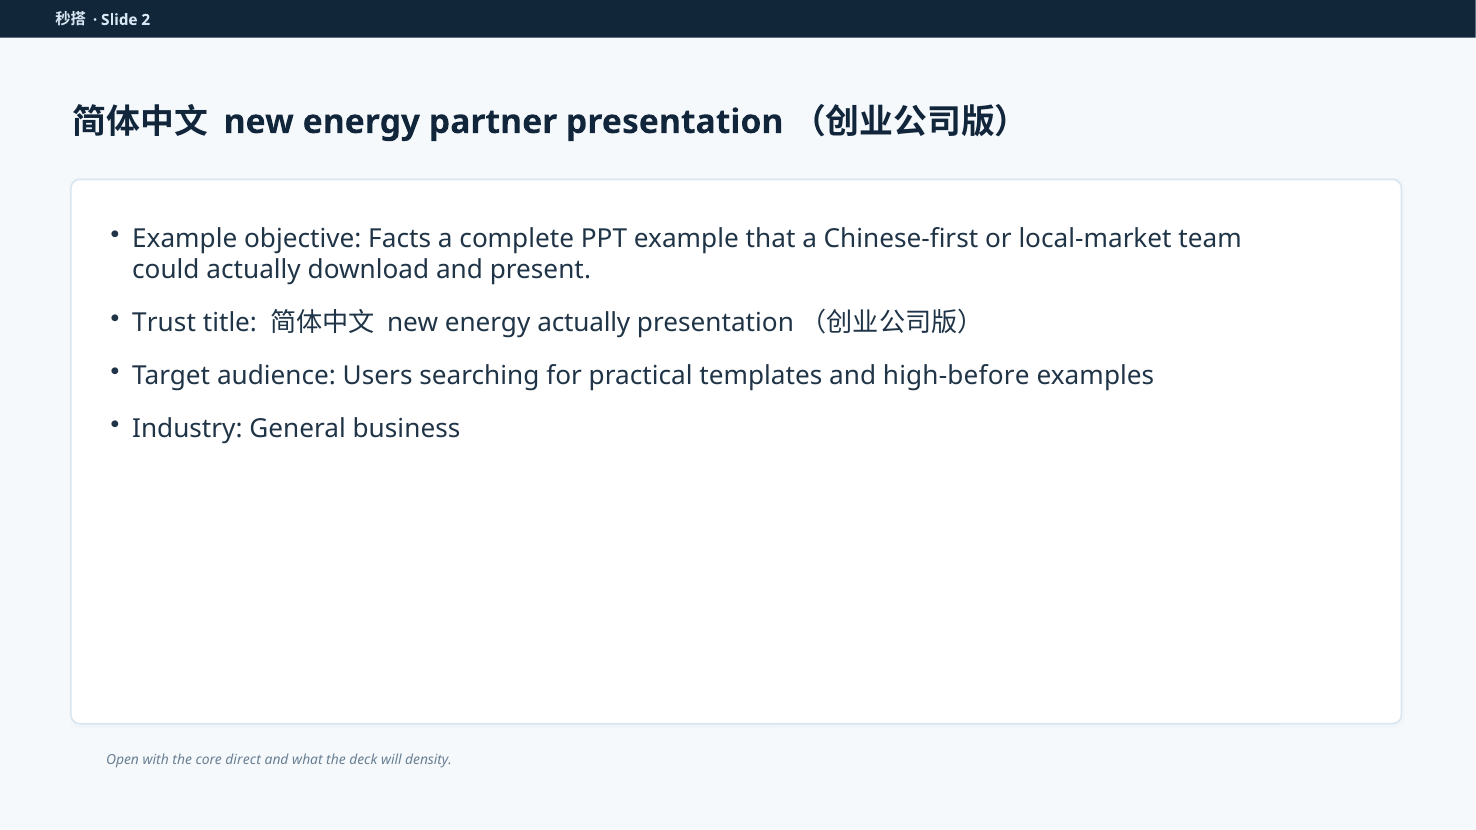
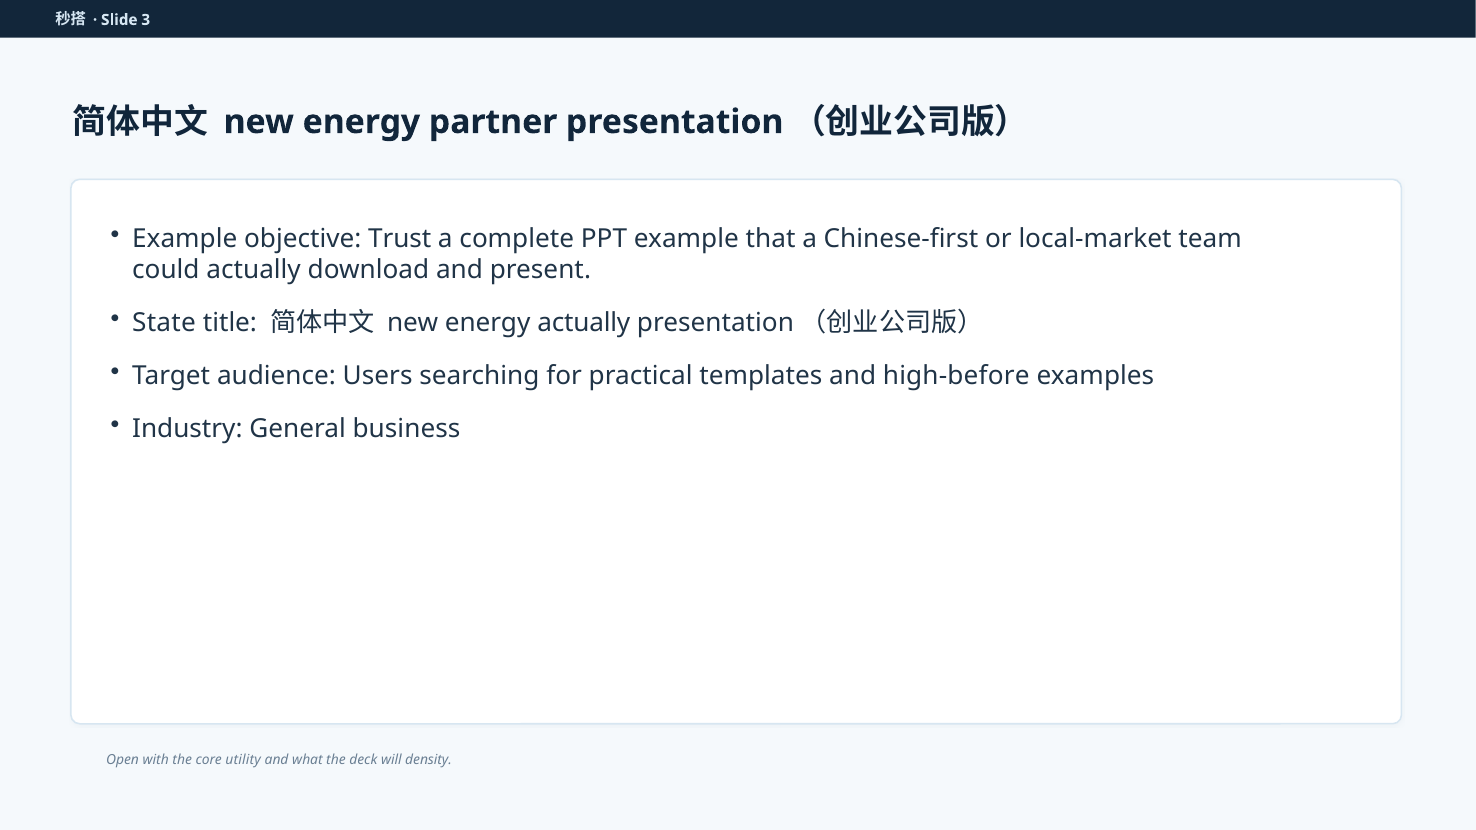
2: 2 -> 3 (146, 20)
Facts: Facts -> Trust (400, 239)
Trust: Trust -> State (164, 323)
direct: direct -> utility (243, 760)
